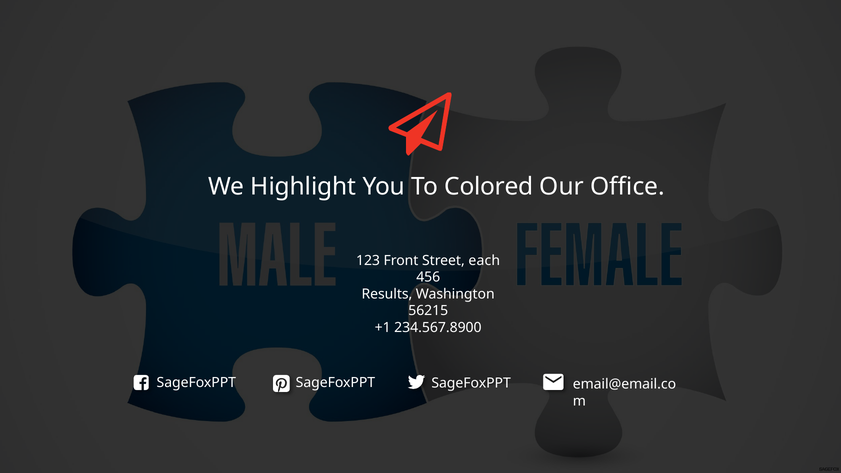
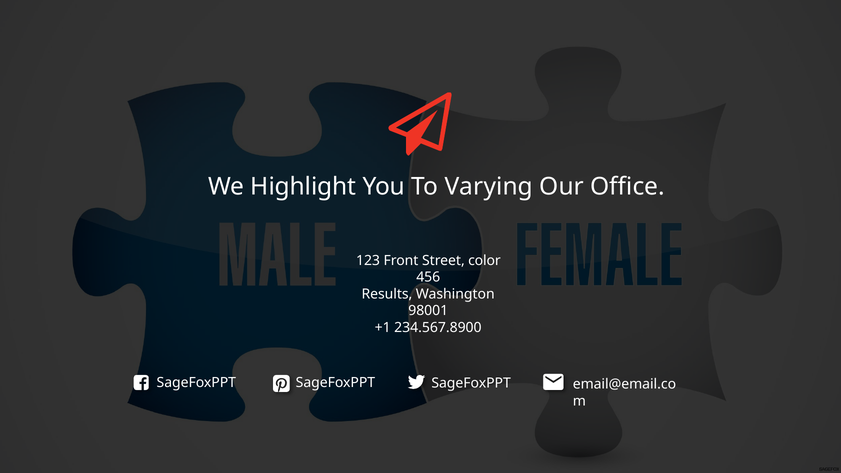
Colored: Colored -> Varying (489, 187)
each: each -> color (484, 260)
56215: 56215 -> 98001 (428, 311)
